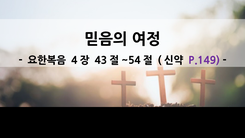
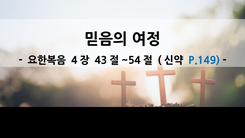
P.149 colour: purple -> blue (204, 60)
